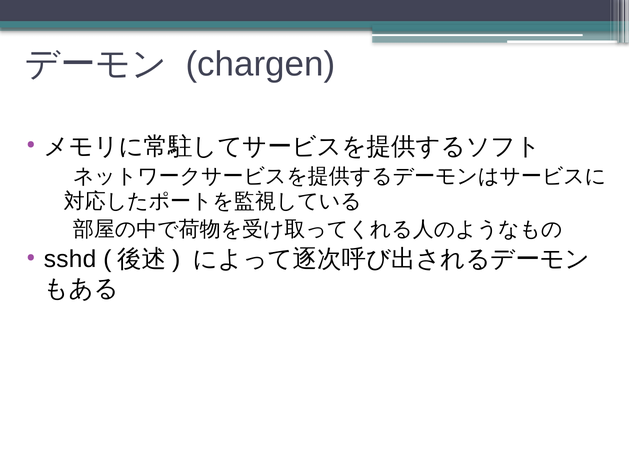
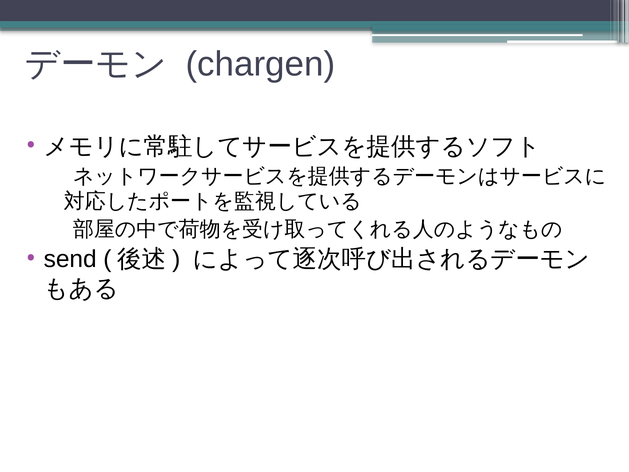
sshd: sshd -> send (70, 259)
